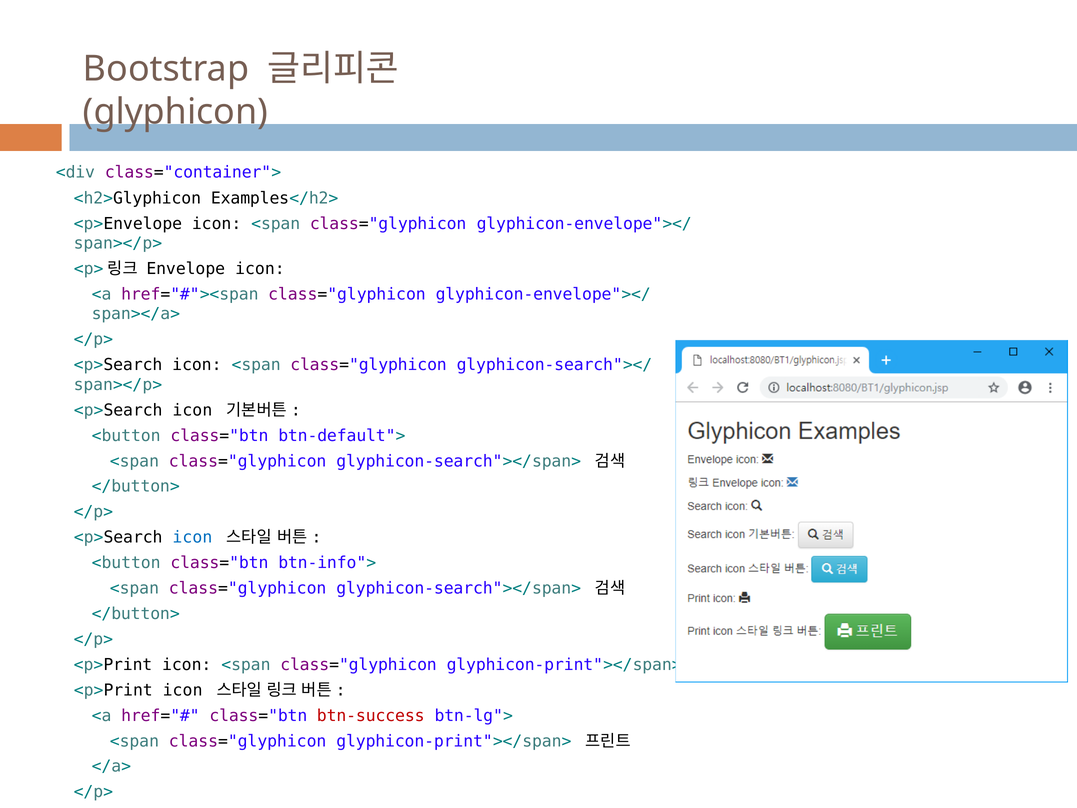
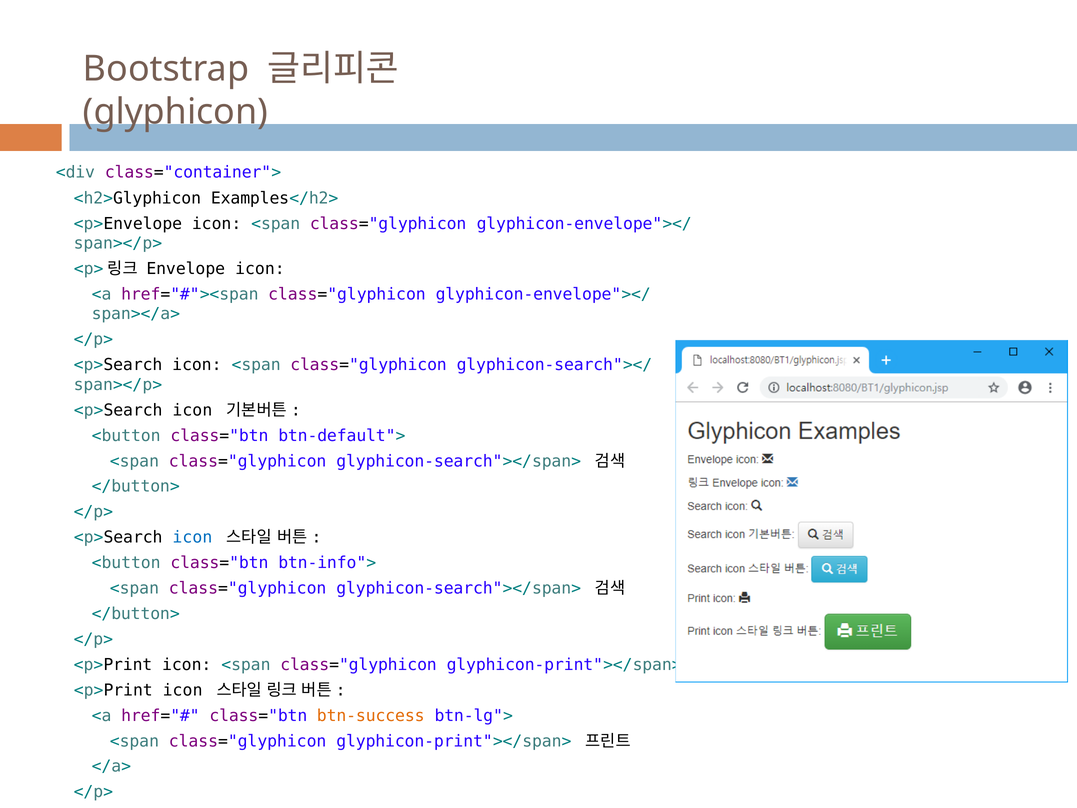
btn-success colour: red -> orange (371, 715)
